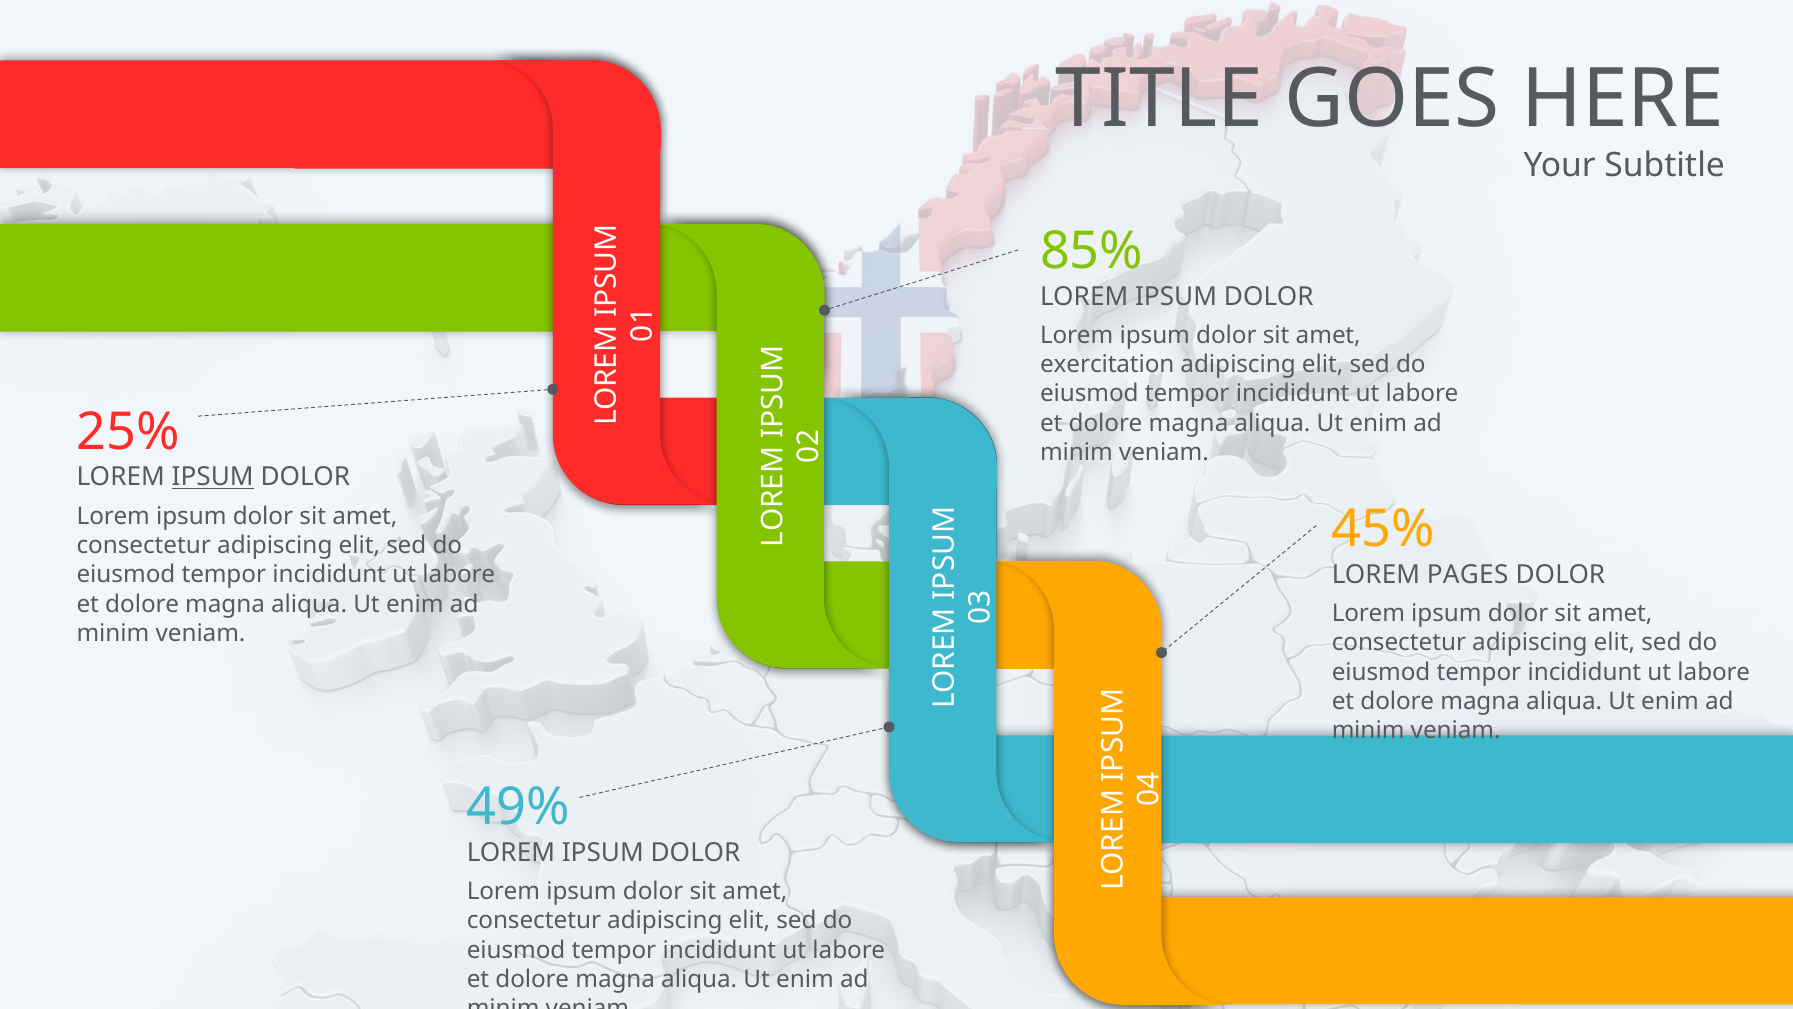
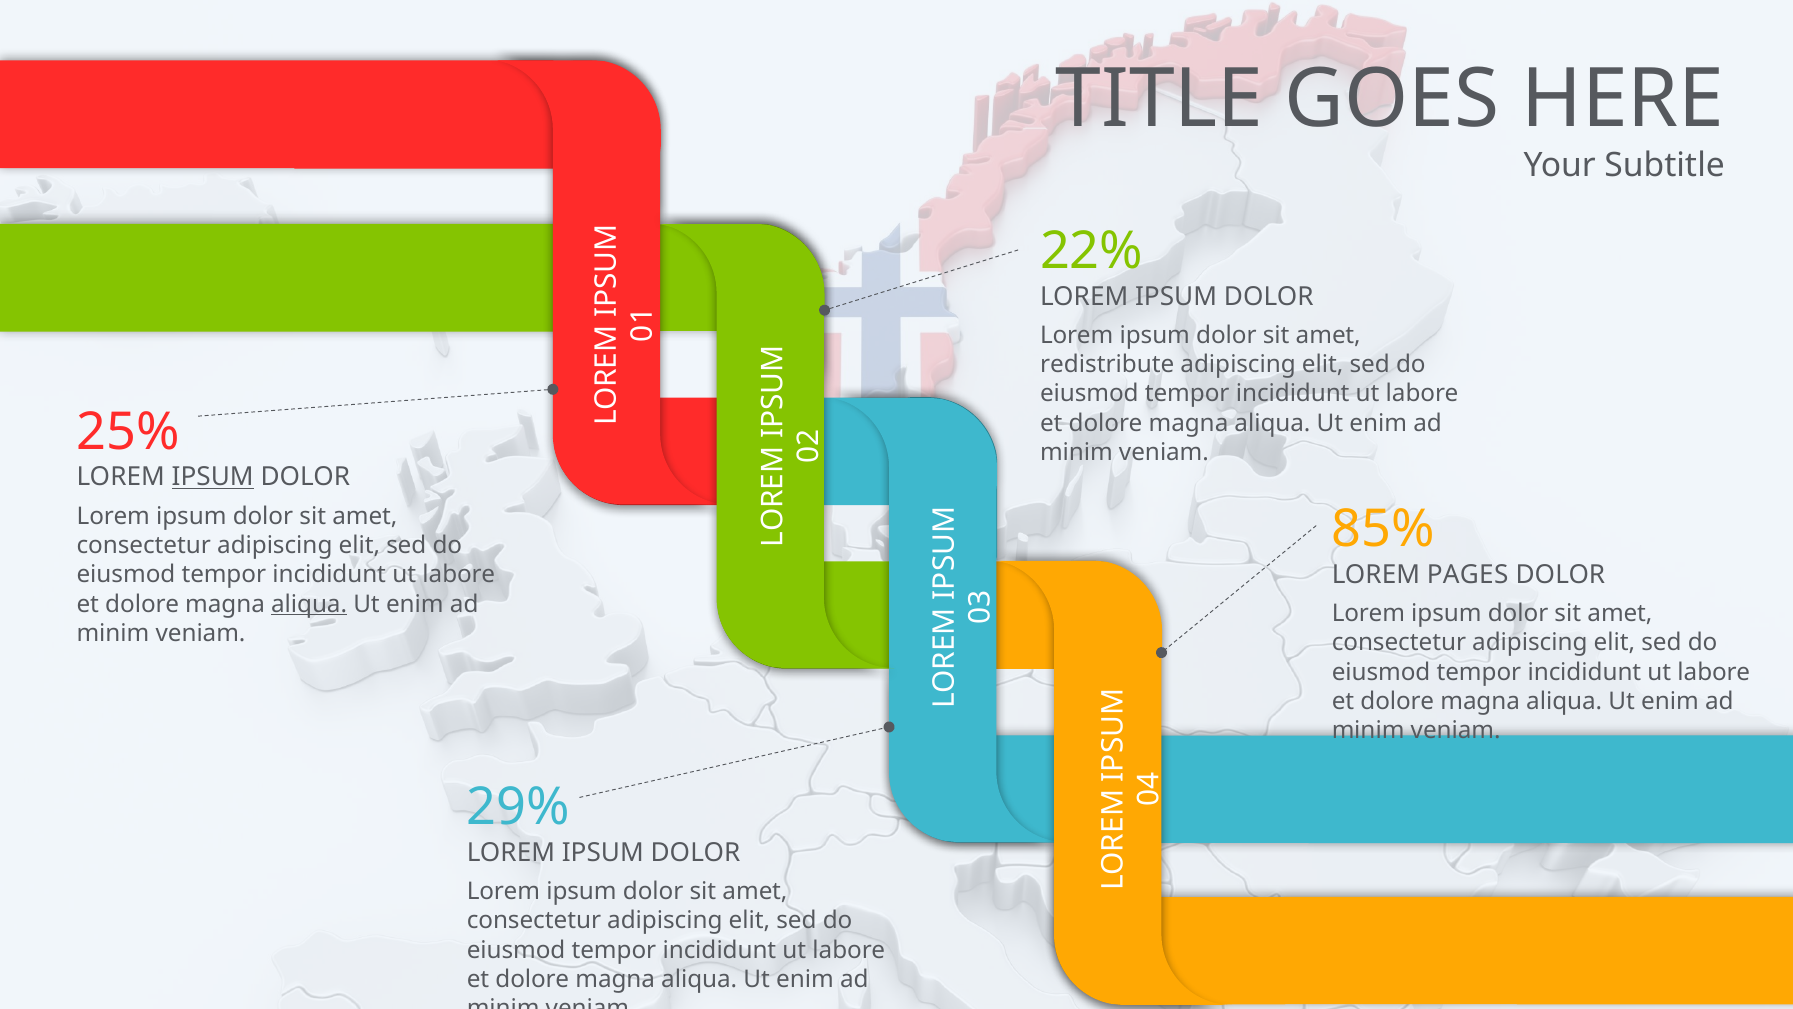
85%: 85% -> 22% (1092, 251)
exercitation: exercitation -> redistribute (1107, 365)
45%: 45% -> 85% (1383, 529)
aliqua underline: none -> present (309, 604)
49%: 49% -> 29% (518, 807)
